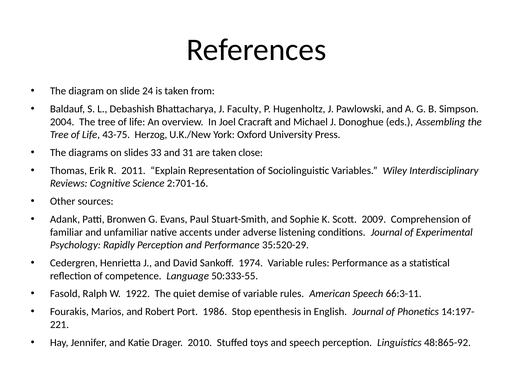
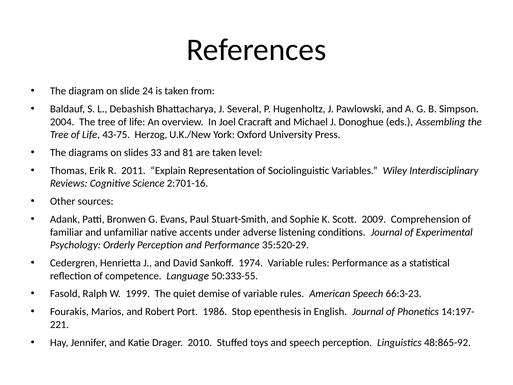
Faculty: Faculty -> Several (244, 109)
31: 31 -> 81 (188, 153)
close: close -> level (251, 153)
Rapidly: Rapidly -> Orderly (119, 245)
1922: 1922 -> 1999 (138, 294)
66:3-11: 66:3-11 -> 66:3-23 (404, 294)
